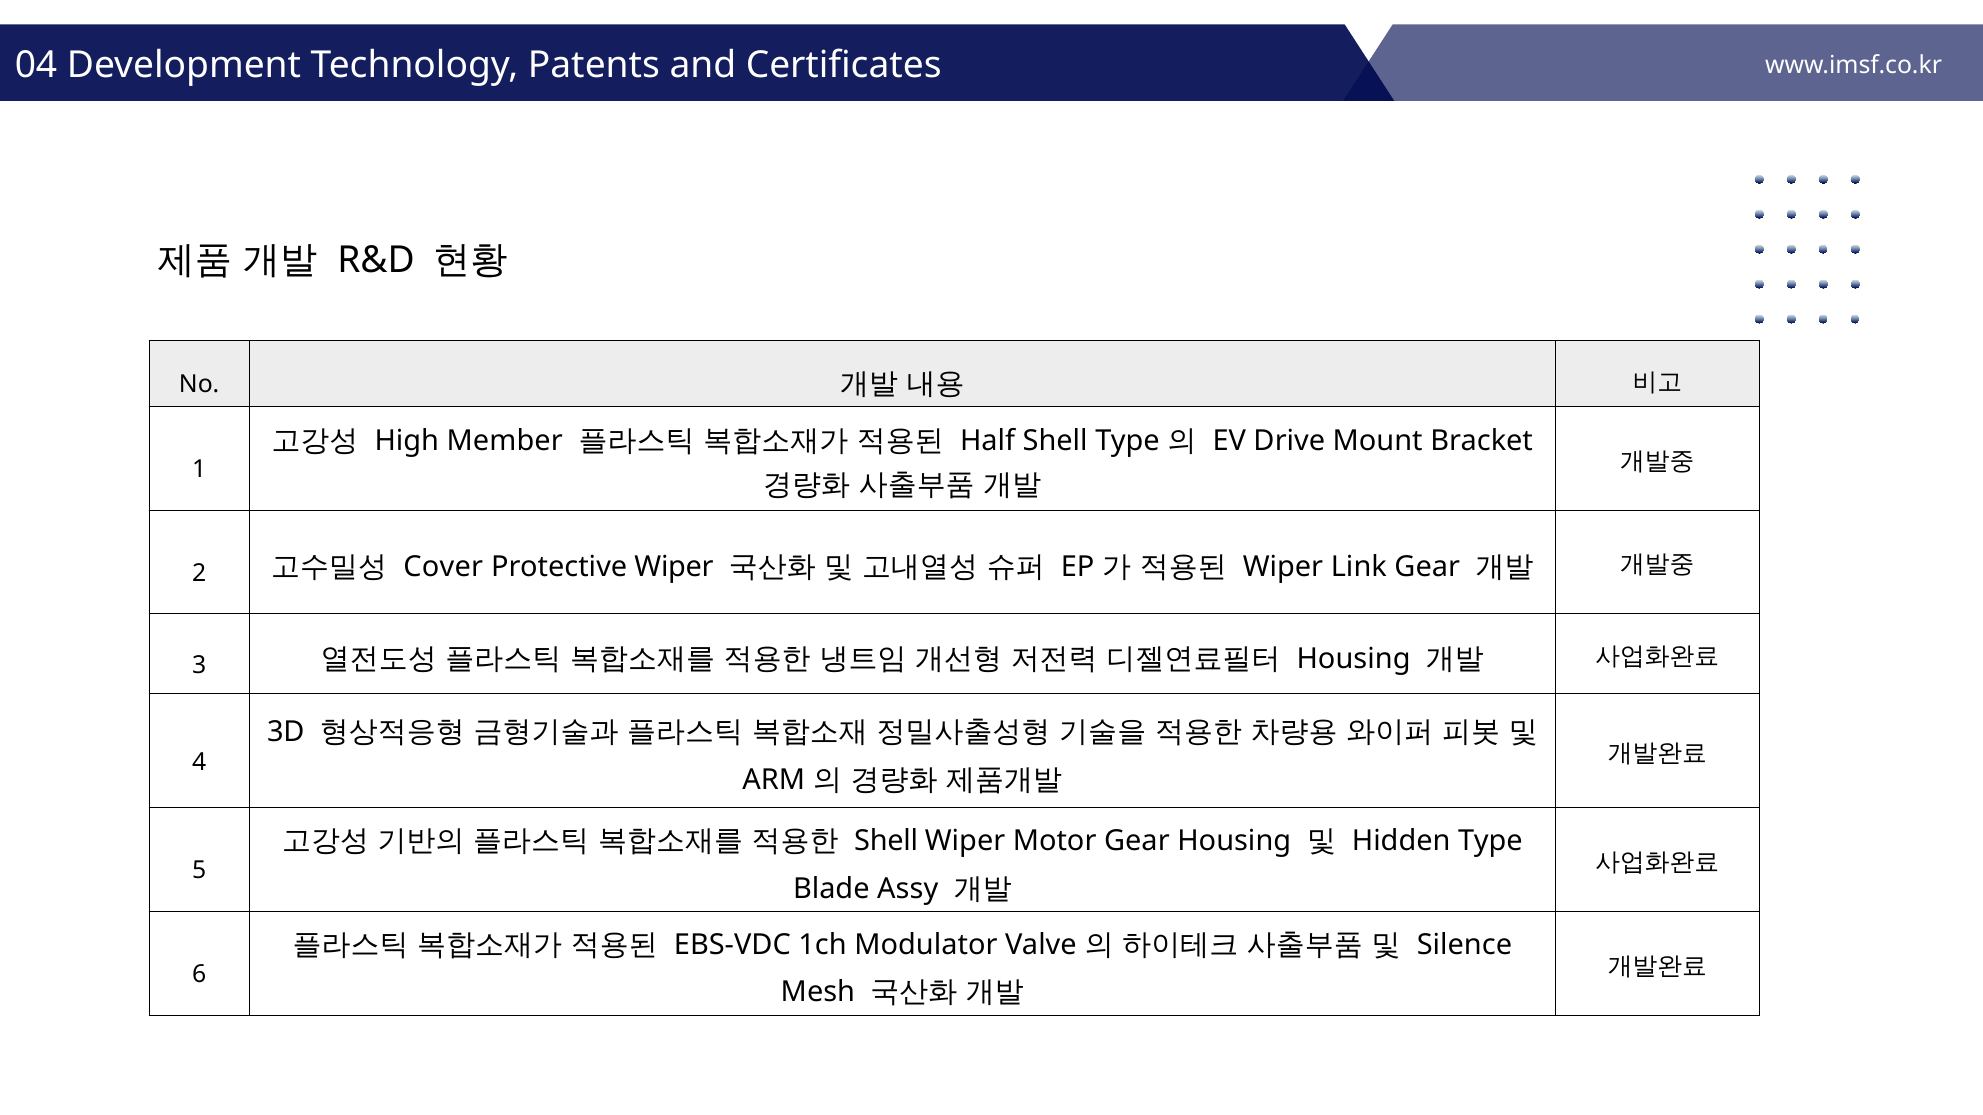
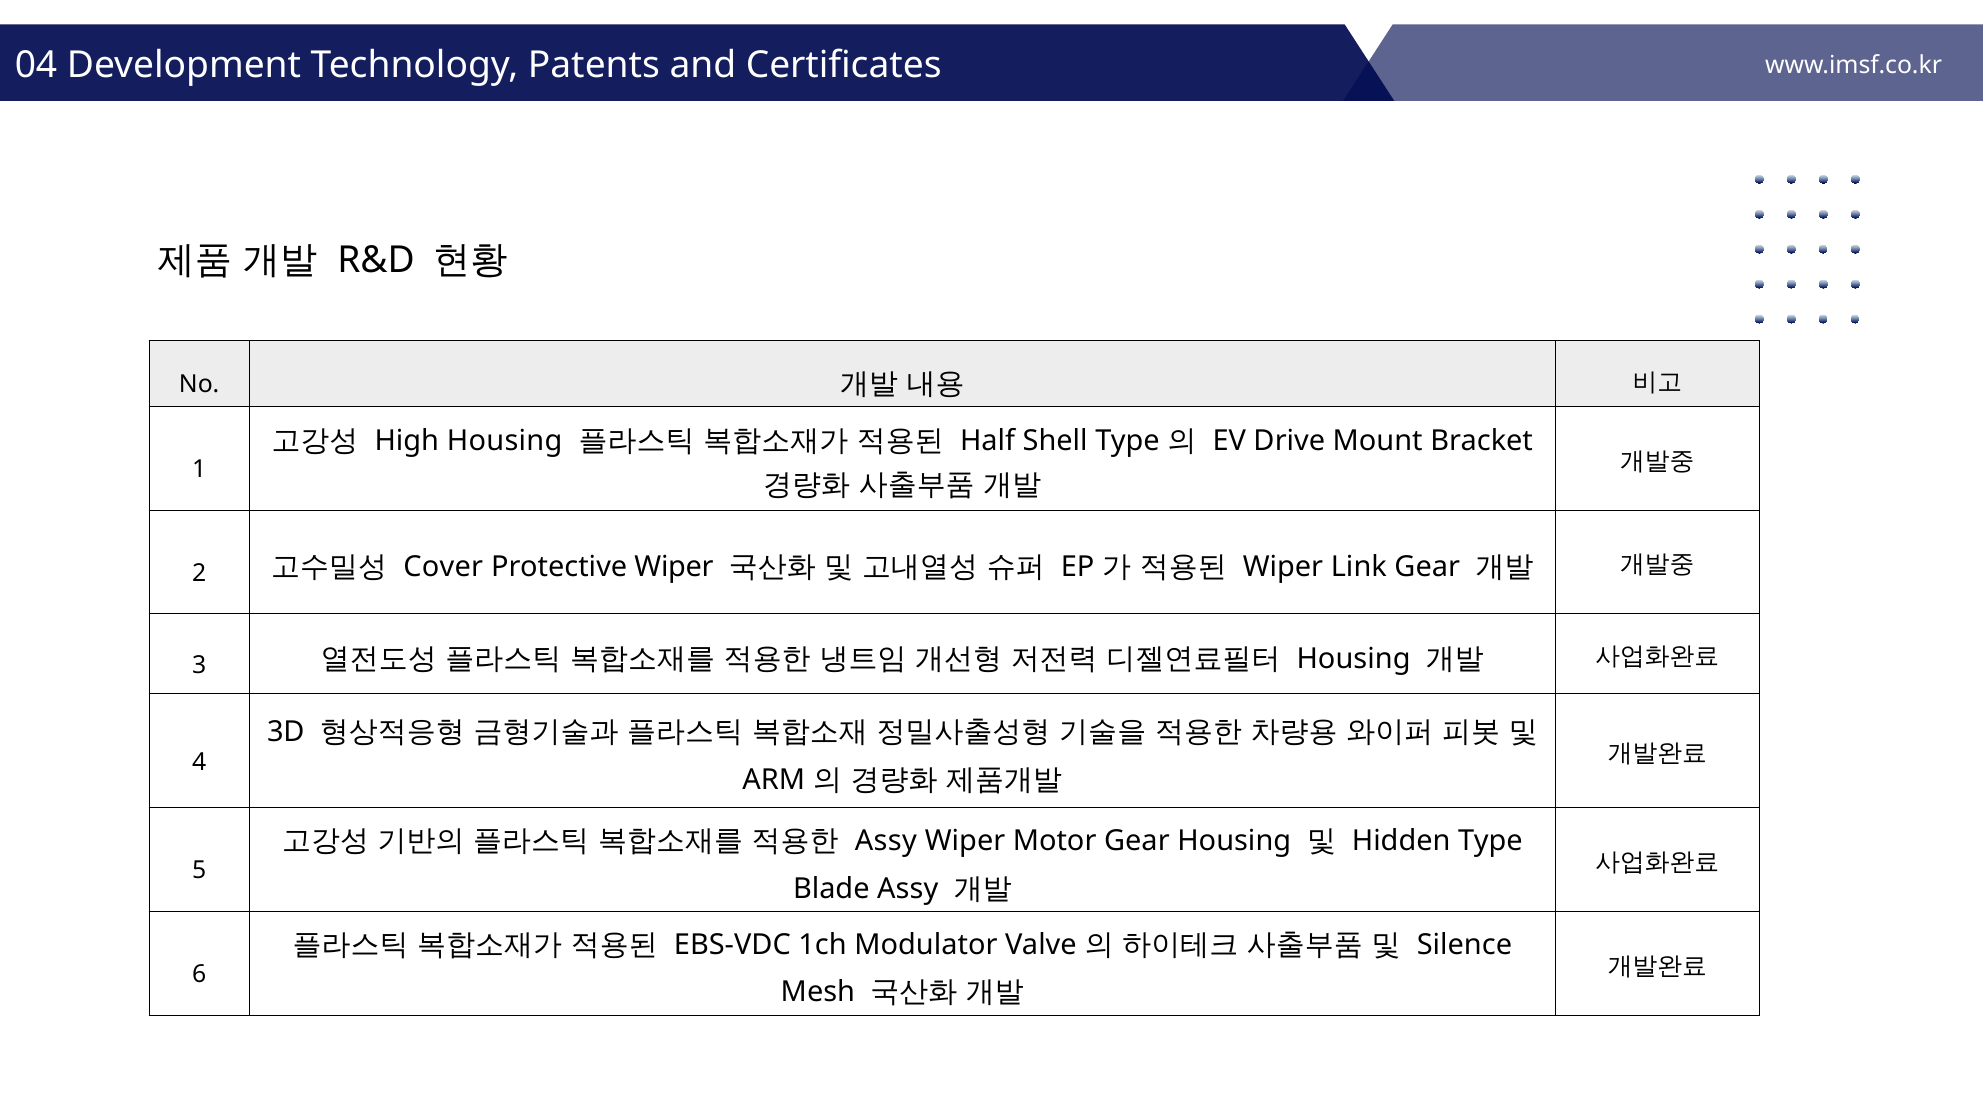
High Member: Member -> Housing (505, 442)
Shell: Shell -> Assy (886, 841)
